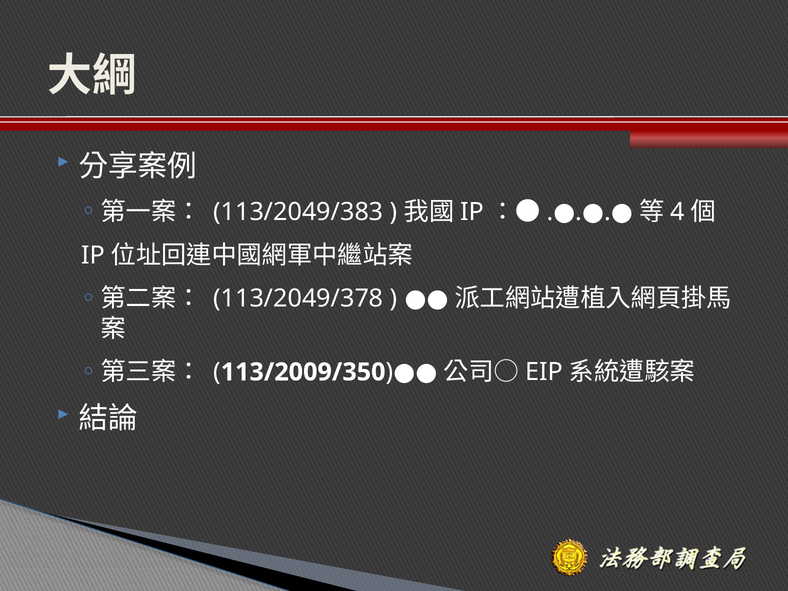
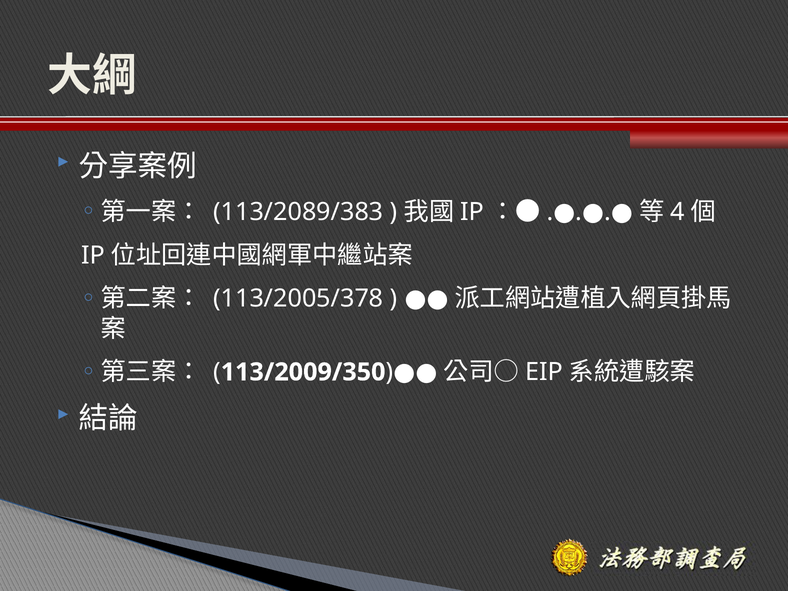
113/2049/383: 113/2049/383 -> 113/2089/383 (298, 212)
113/2049/378: 113/2049/378 -> 113/2005/378 (298, 299)
